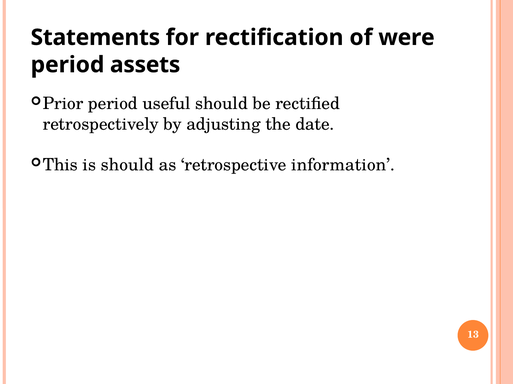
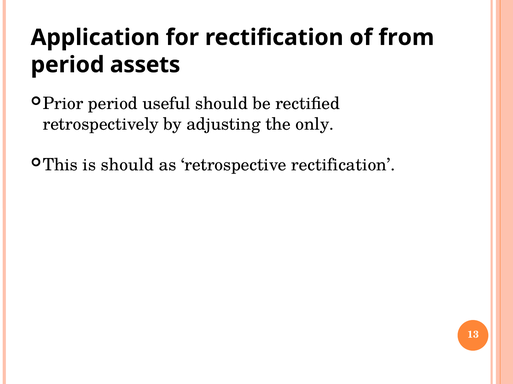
Statements: Statements -> Application (95, 38)
were: were -> from (406, 38)
date: date -> only (315, 124)
retrospective information: information -> rectification (343, 165)
